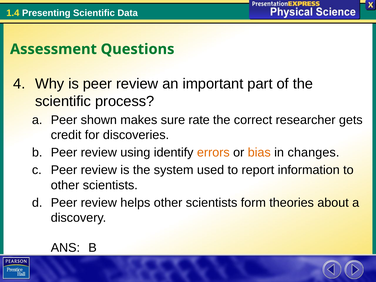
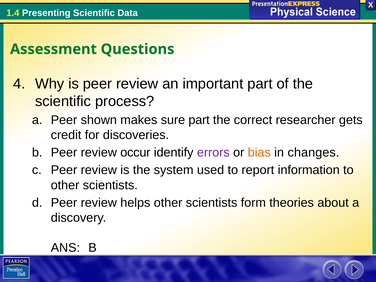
sure rate: rate -> part (199, 120)
using: using -> occur (135, 153)
errors colour: orange -> purple (213, 153)
